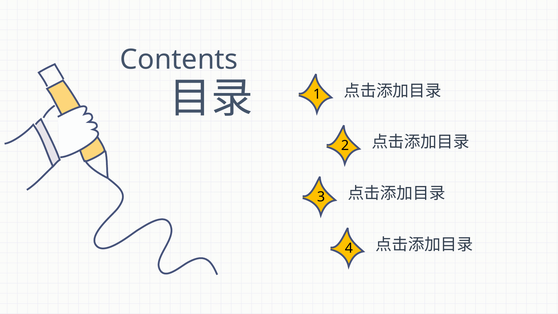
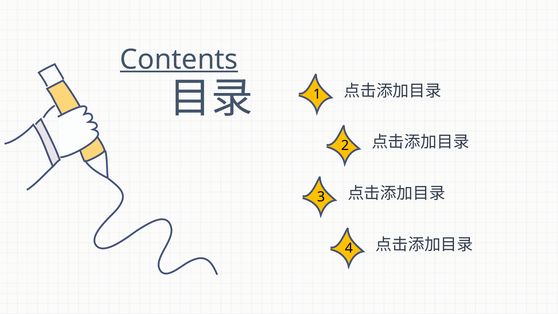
Contents underline: none -> present (179, 60)
